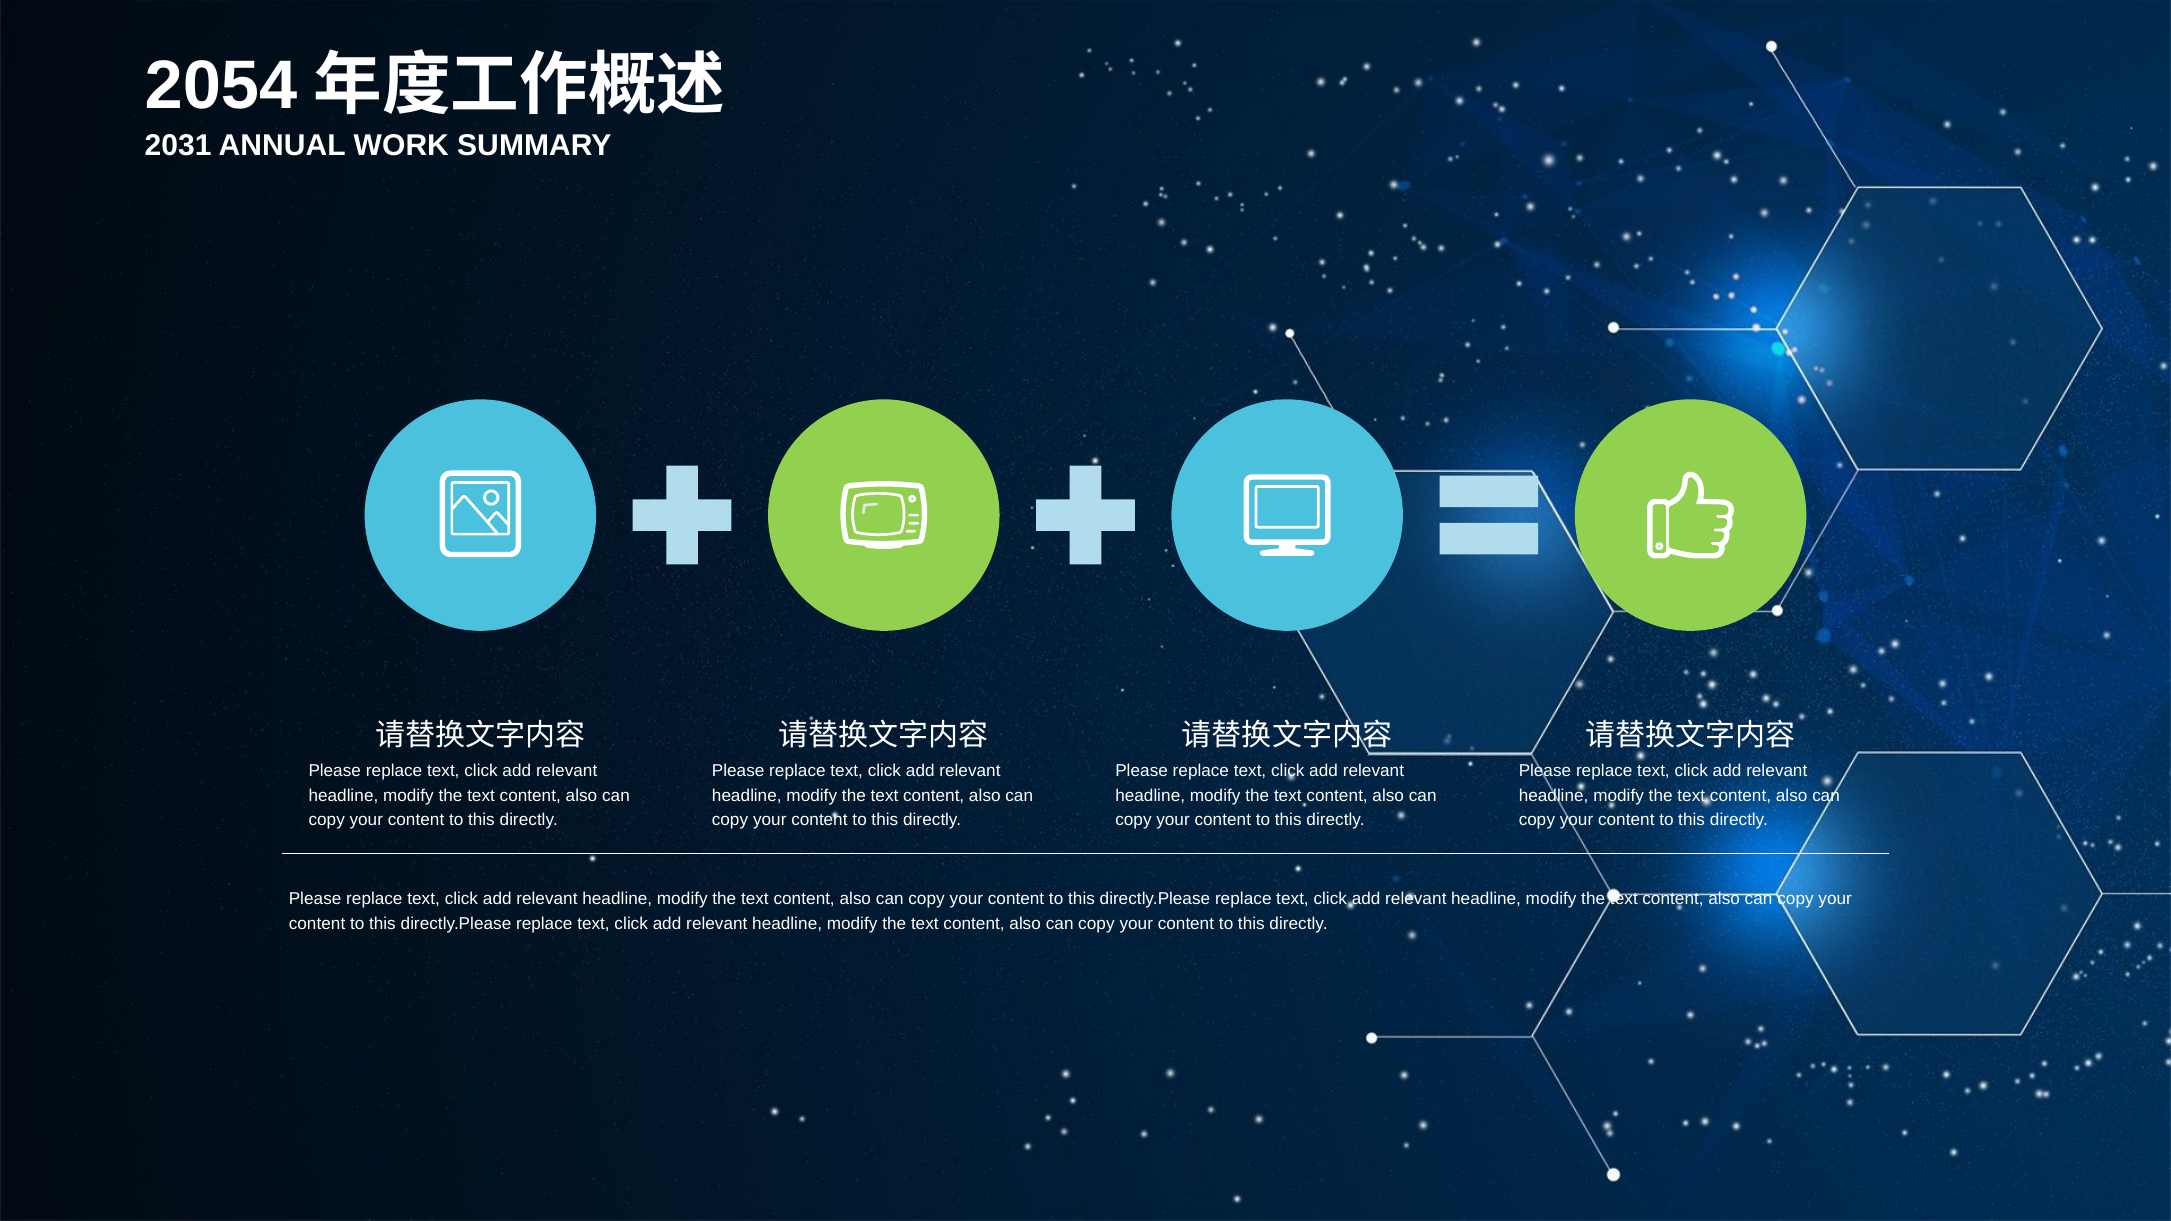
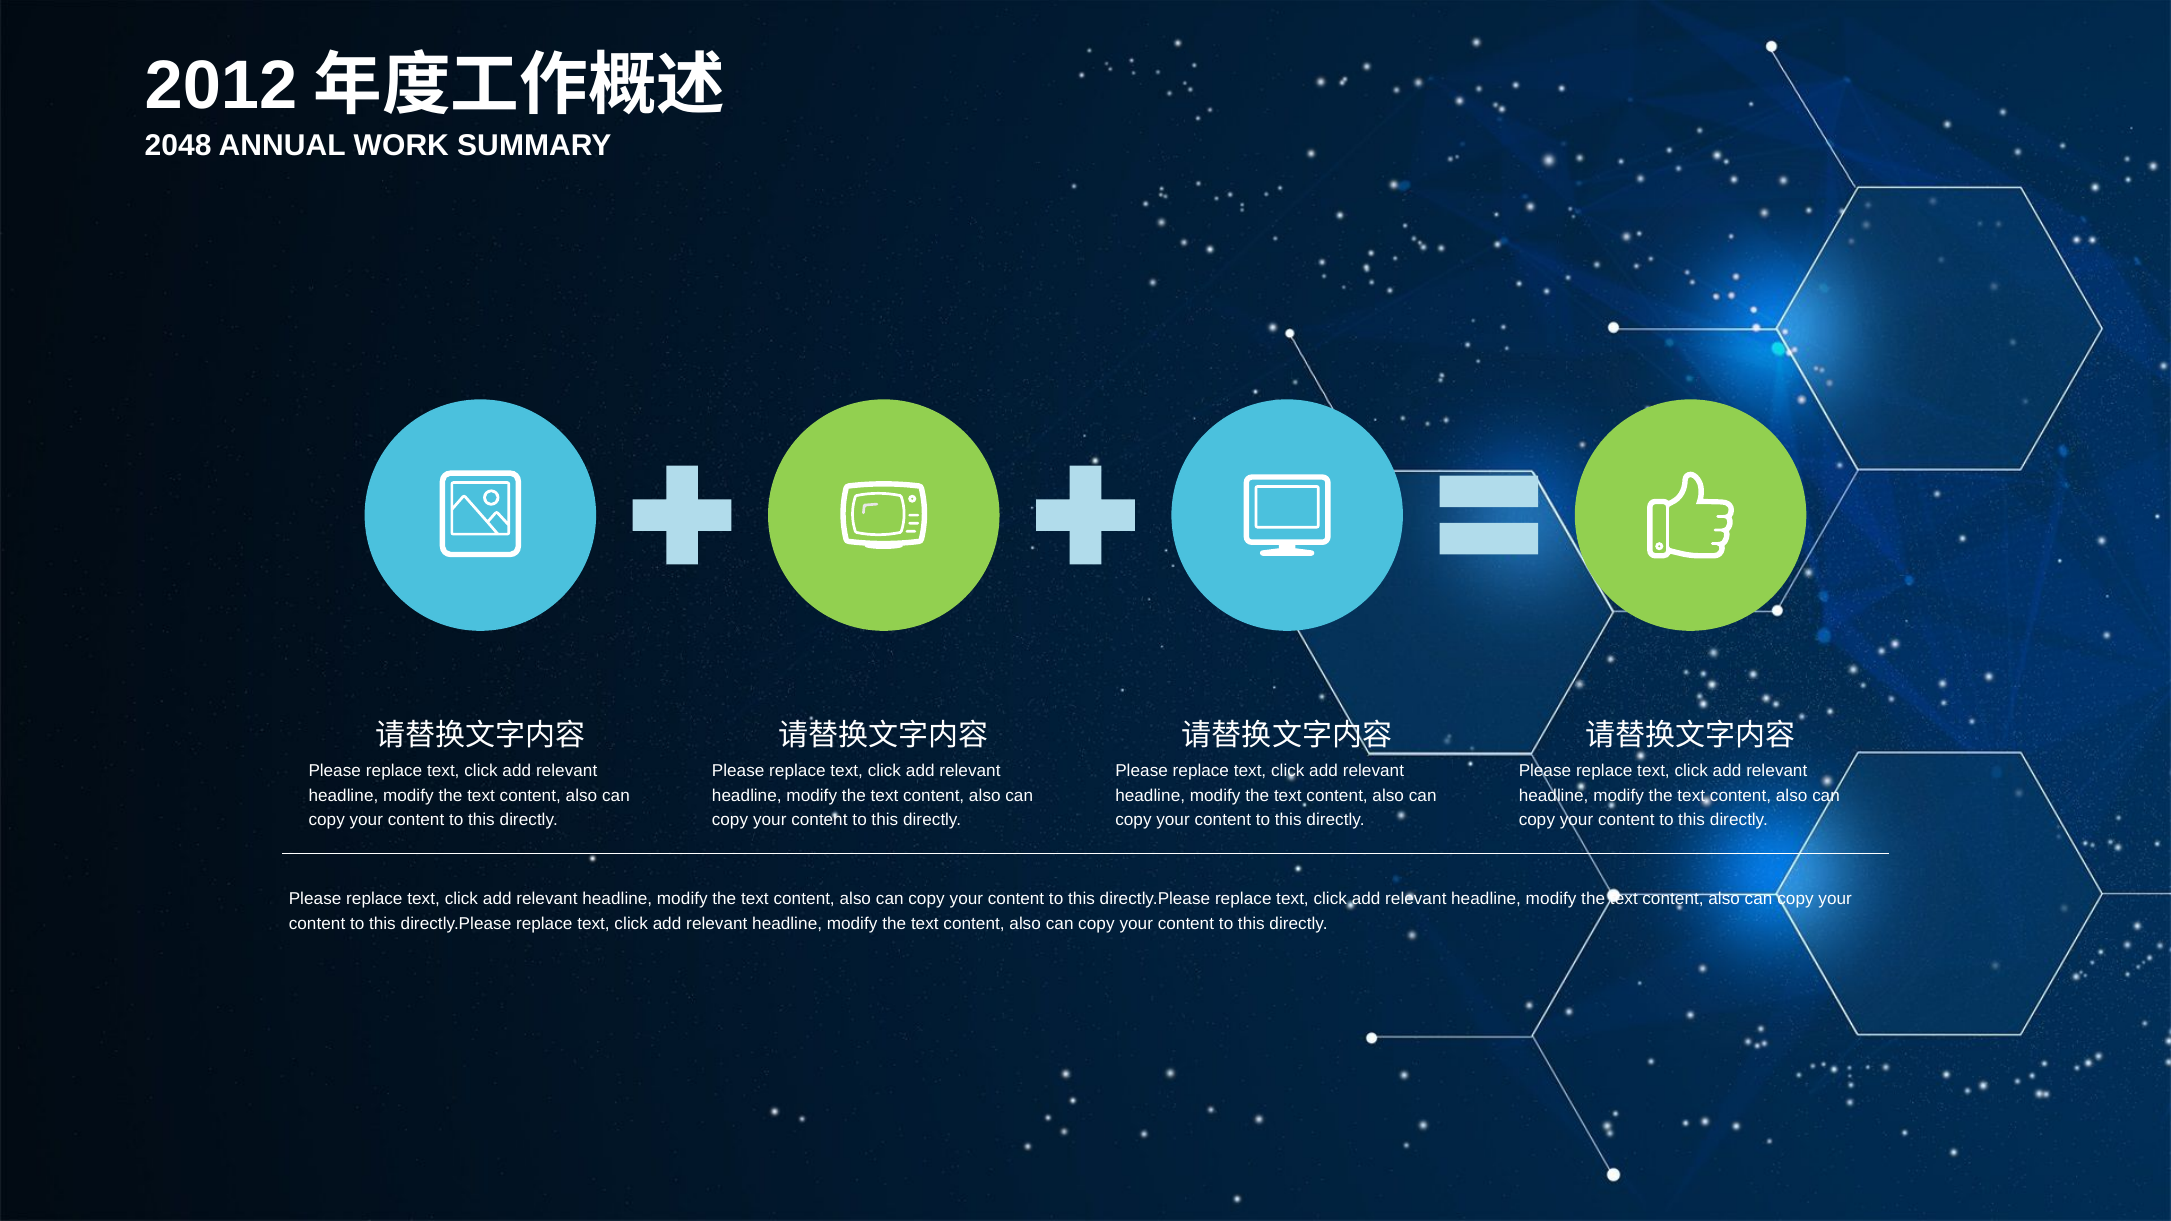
2054: 2054 -> 2012 (221, 86)
2031: 2031 -> 2048 (178, 146)
